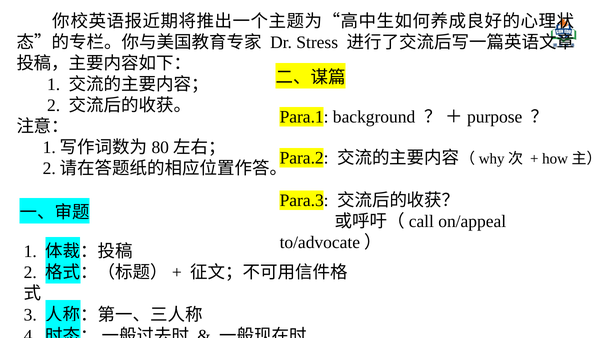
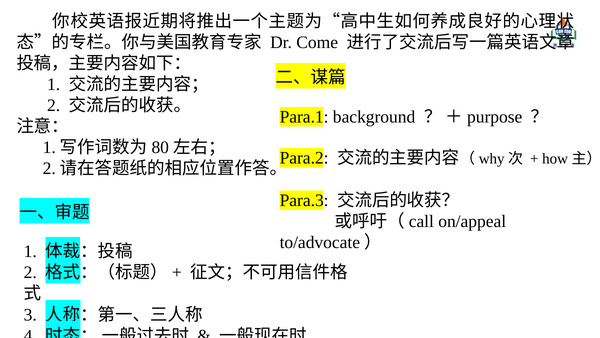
Stress: Stress -> Come (317, 42)
